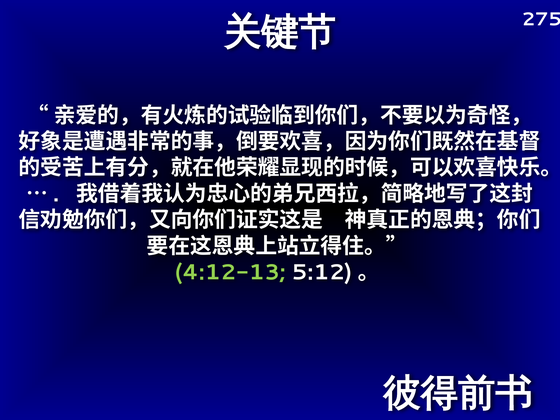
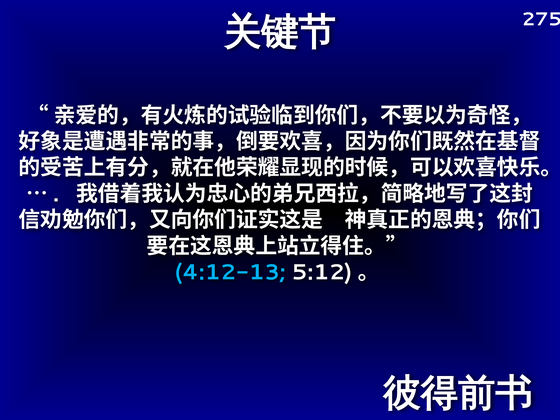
4:12-13 colour: light green -> light blue (230, 272)
